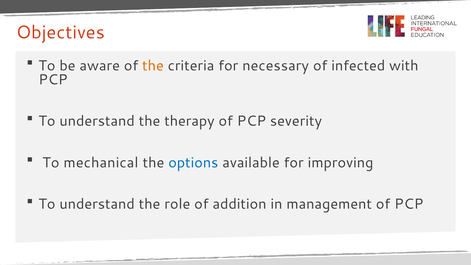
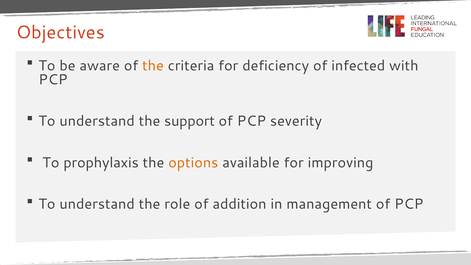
necessary: necessary -> deficiency (276, 66)
therapy: therapy -> support (190, 121)
mechanical: mechanical -> prophylaxis (101, 163)
options colour: blue -> orange (193, 163)
